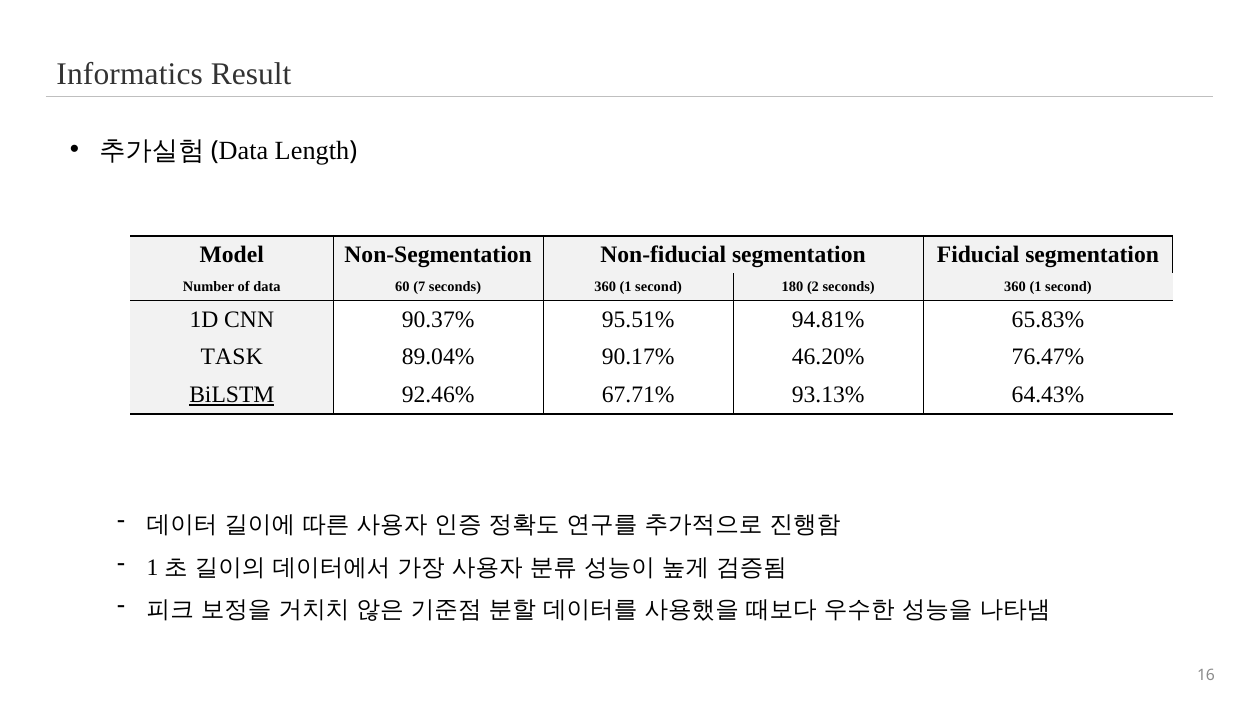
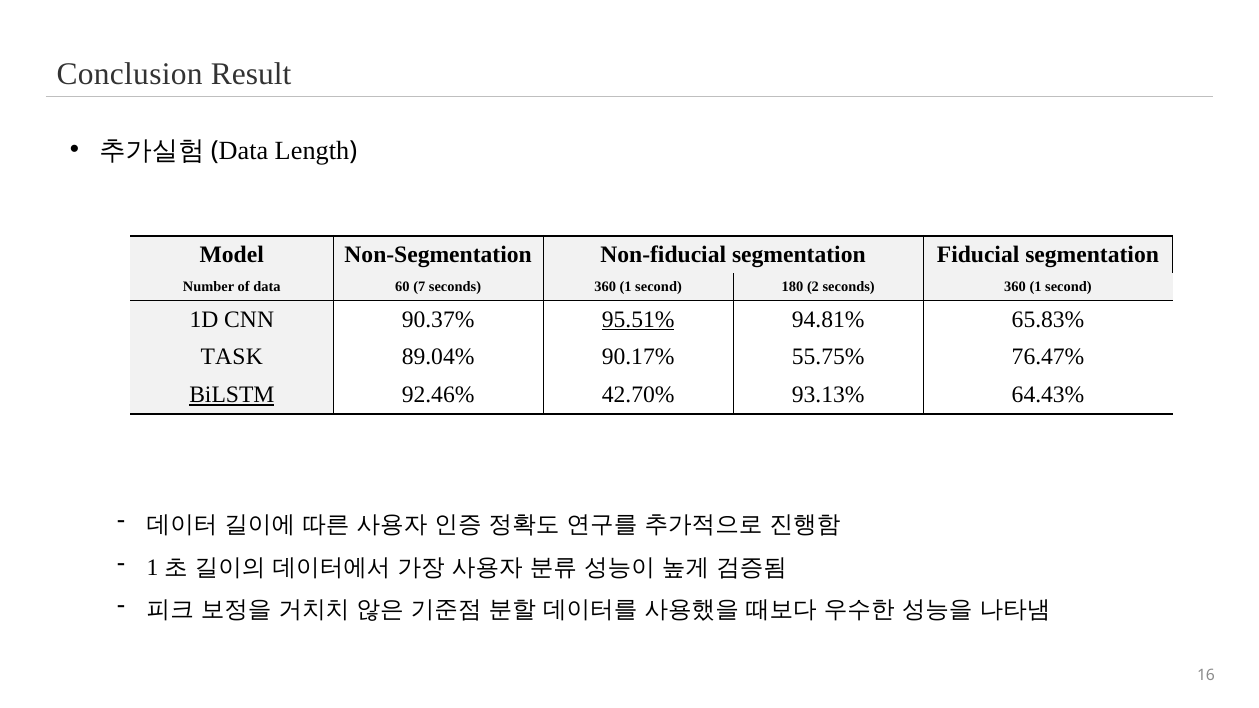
Informatics: Informatics -> Conclusion (130, 74)
95.51% underline: none -> present (638, 319)
46.20%: 46.20% -> 55.75% (828, 357)
67.71%: 67.71% -> 42.70% (638, 395)
